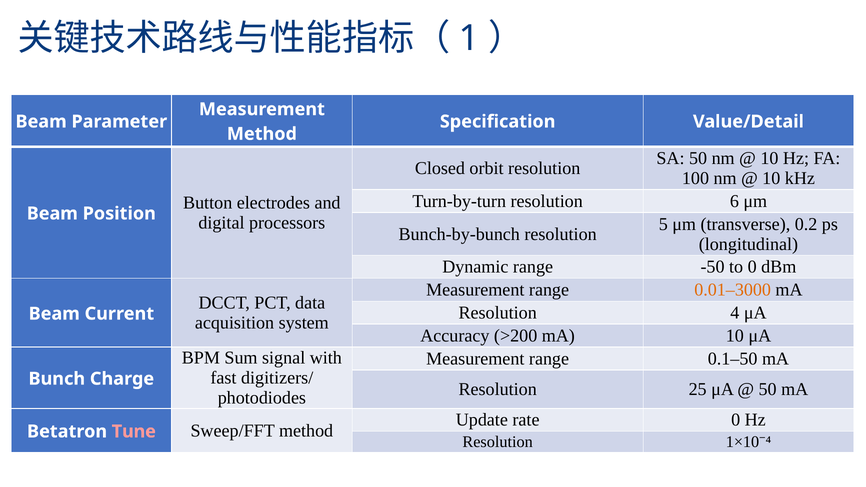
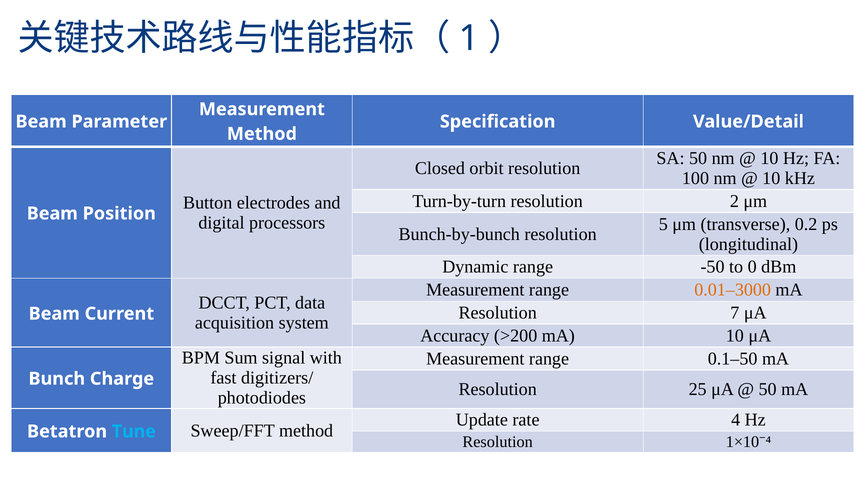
6: 6 -> 2 (734, 201)
4: 4 -> 7 (735, 313)
rate 0: 0 -> 4 (736, 420)
Tune colour: pink -> light blue (134, 432)
